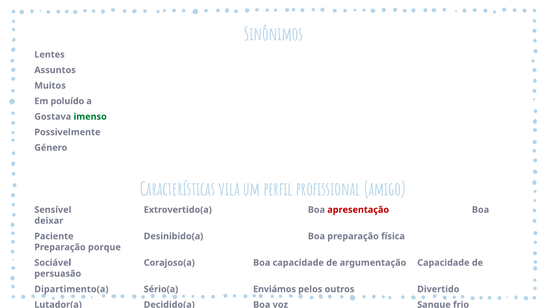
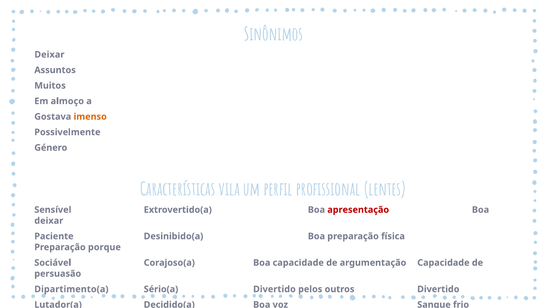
Lentes: Lentes -> Deixar (49, 55)
poluído: poluído -> almoço (67, 101)
imenso colour: green -> orange (90, 117)
amigo: amigo -> lentes (385, 189)
Sério(a Enviámos: Enviámos -> Divertido (274, 289)
